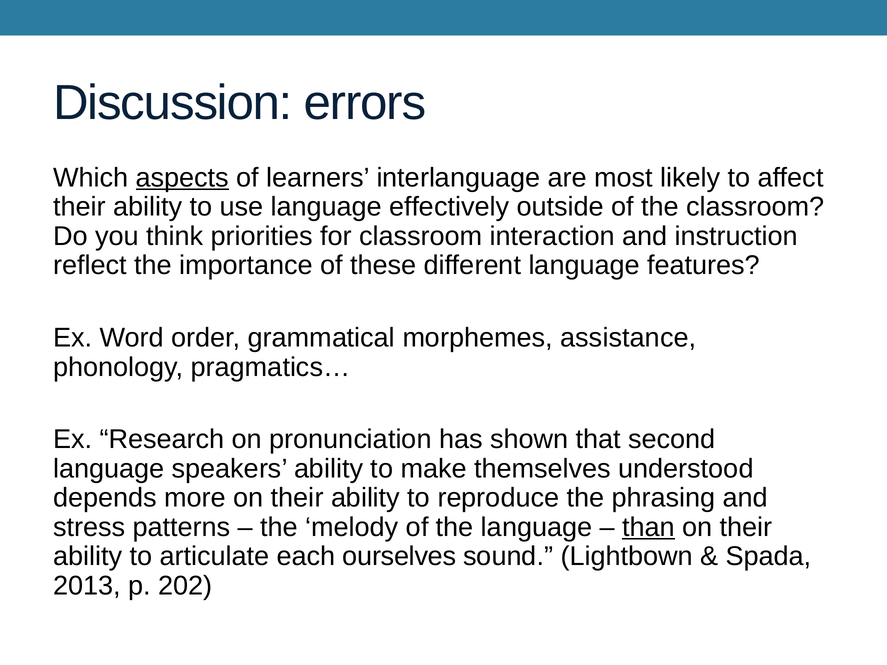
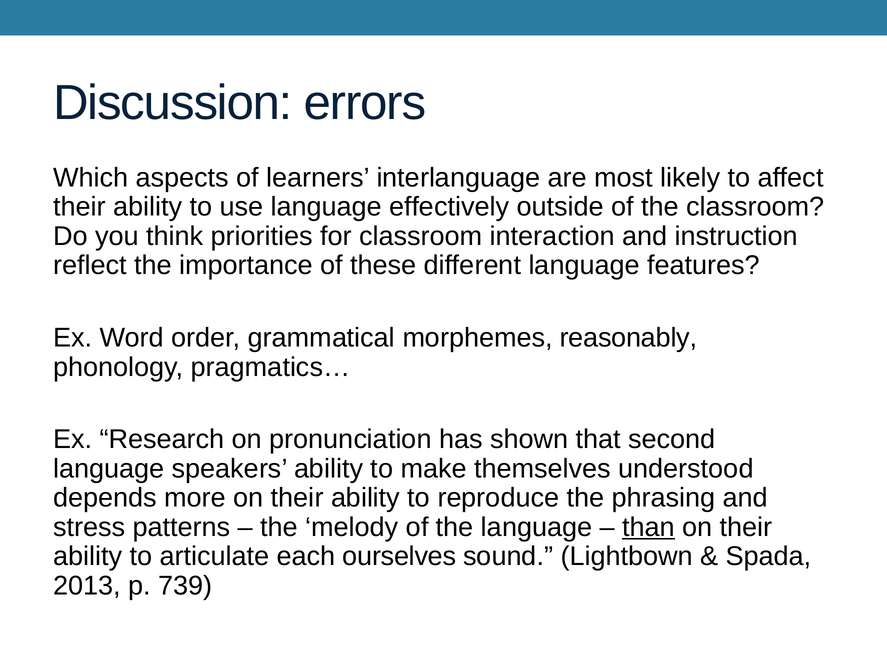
aspects underline: present -> none (182, 178)
assistance: assistance -> reasonably (628, 338)
202: 202 -> 739 (185, 586)
